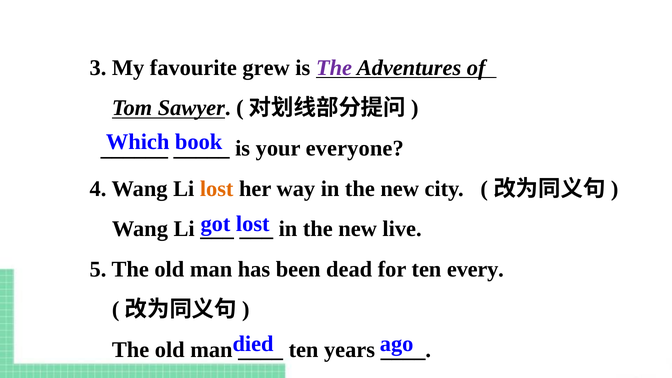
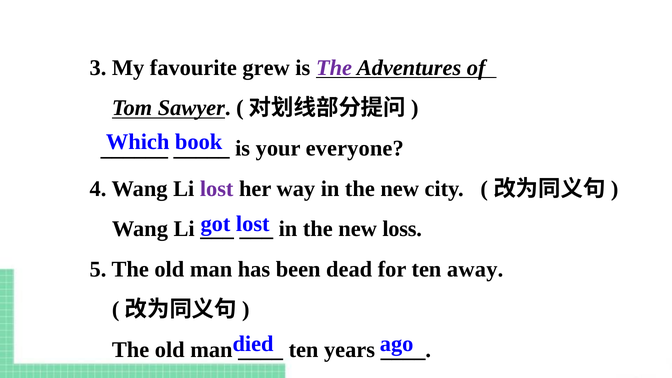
lost colour: orange -> purple (217, 189)
live: live -> loss (402, 229)
every: every -> away (475, 269)
